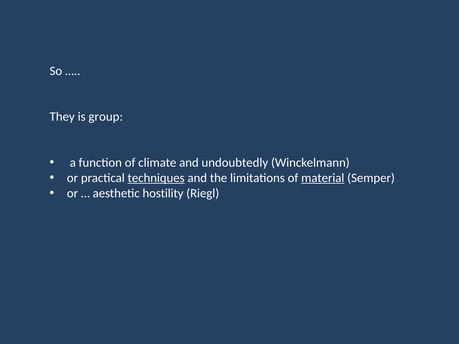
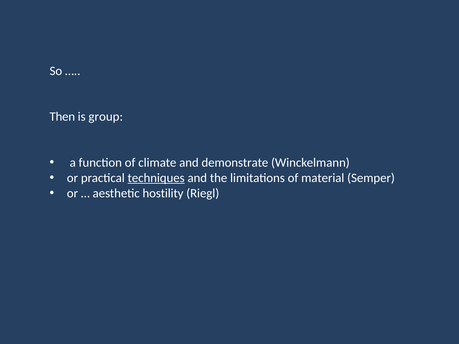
They: They -> Then (62, 117)
undoubtedly: undoubtedly -> demonstrate (235, 163)
material underline: present -> none (323, 178)
